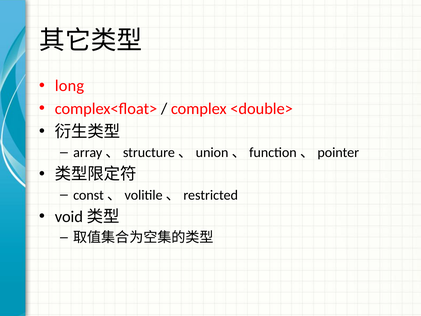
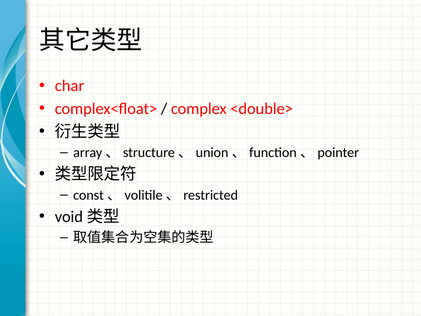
long: long -> char (70, 86)
